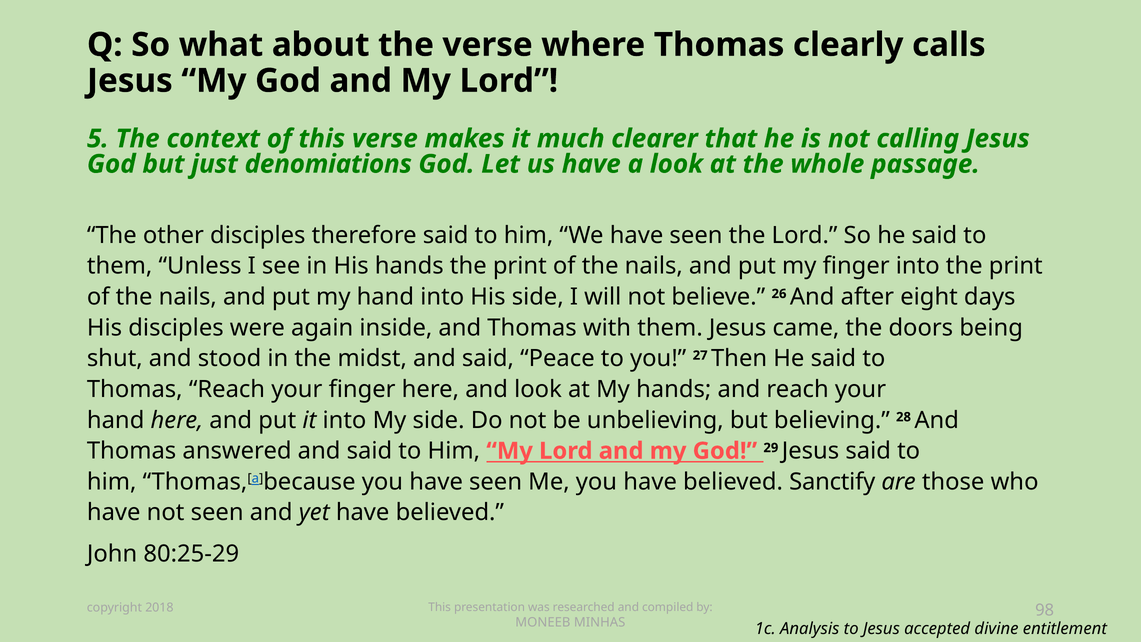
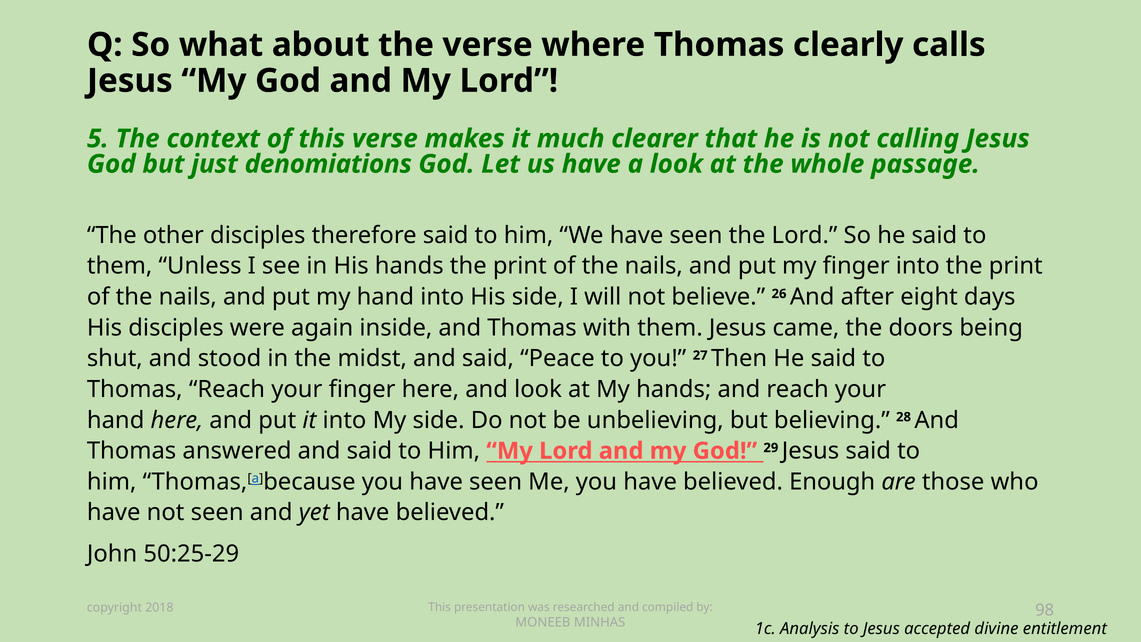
Sanctify: Sanctify -> Enough (832, 482)
80:25-29: 80:25-29 -> 50:25-29 (191, 554)
